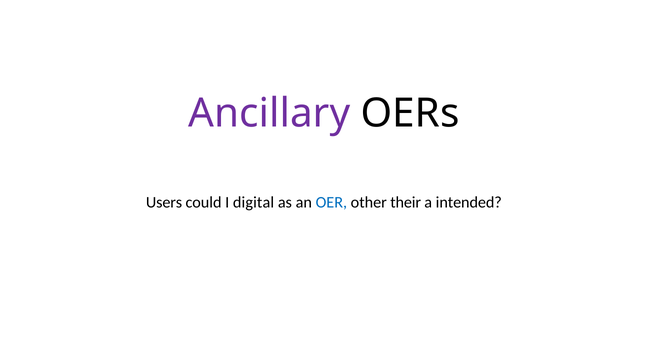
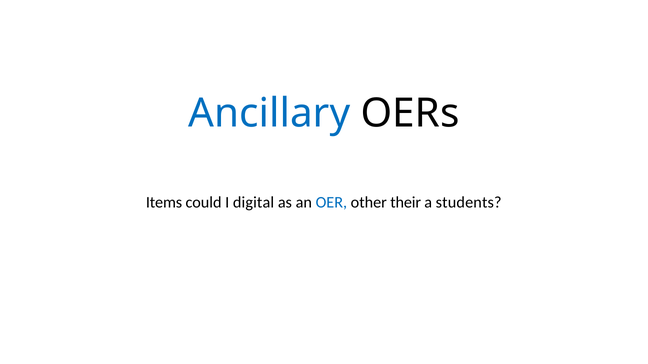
Ancillary colour: purple -> blue (269, 113)
Users: Users -> Items (164, 203)
intended: intended -> students (469, 203)
